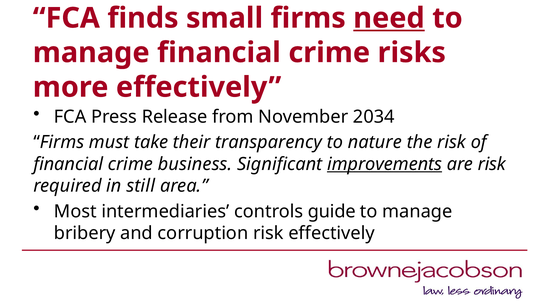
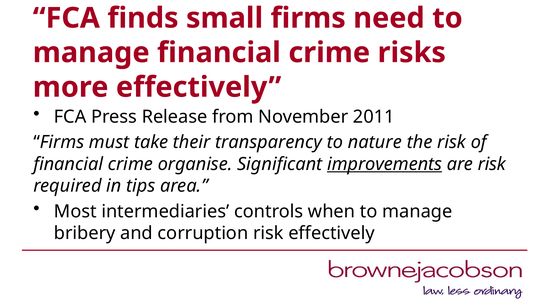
need underline: present -> none (389, 18)
2034: 2034 -> 2011 (374, 117)
business: business -> organise (195, 164)
still: still -> tips (141, 186)
guide: guide -> when (332, 212)
